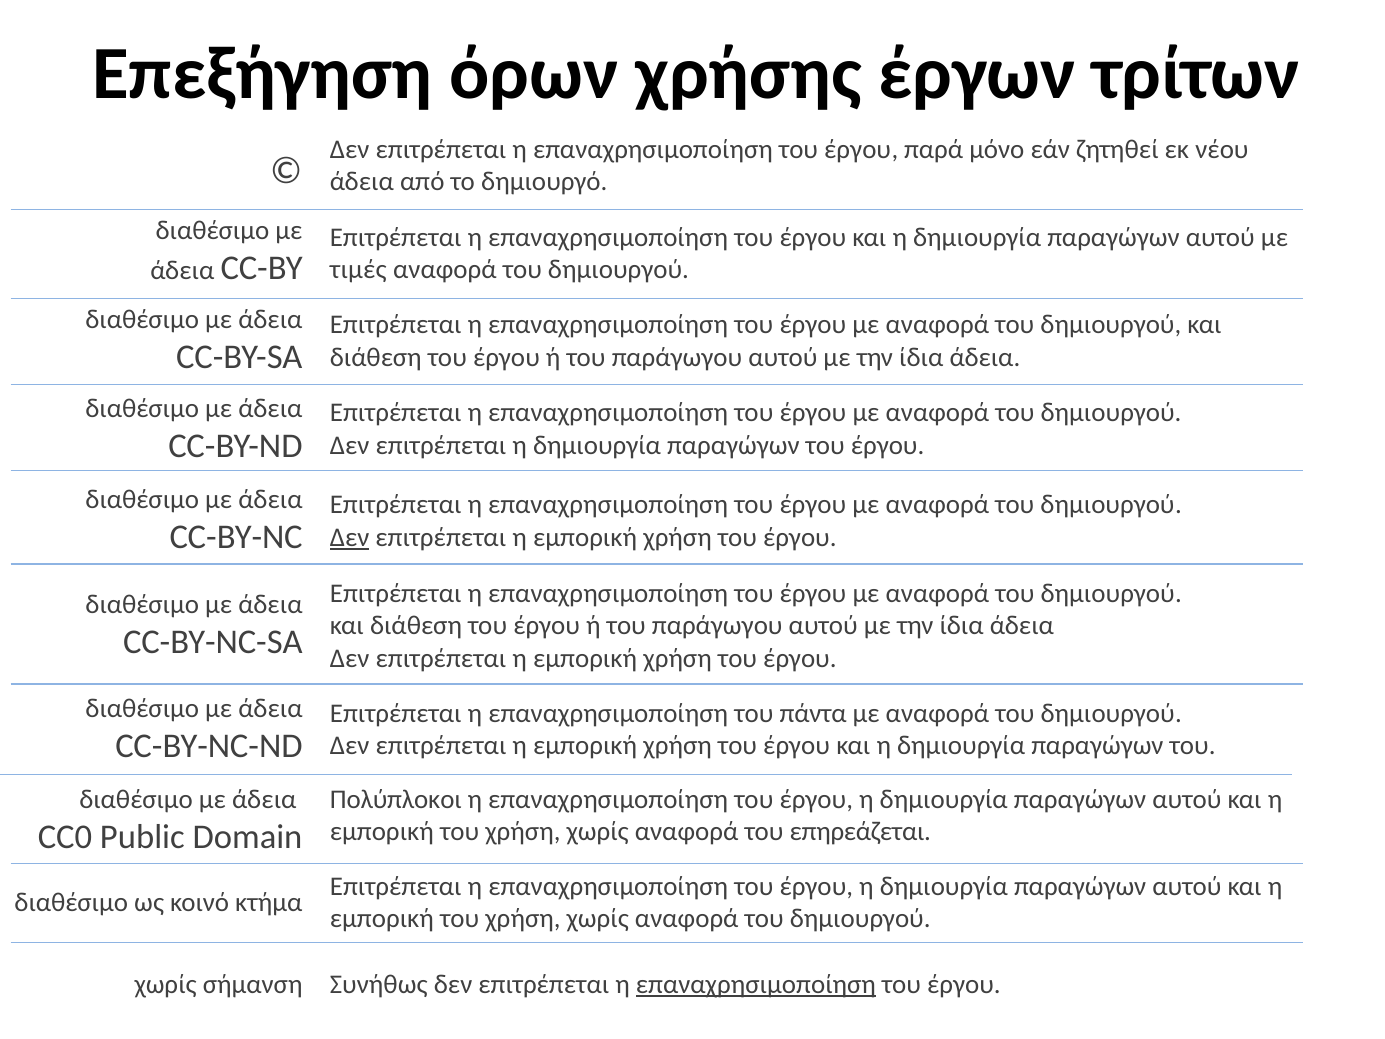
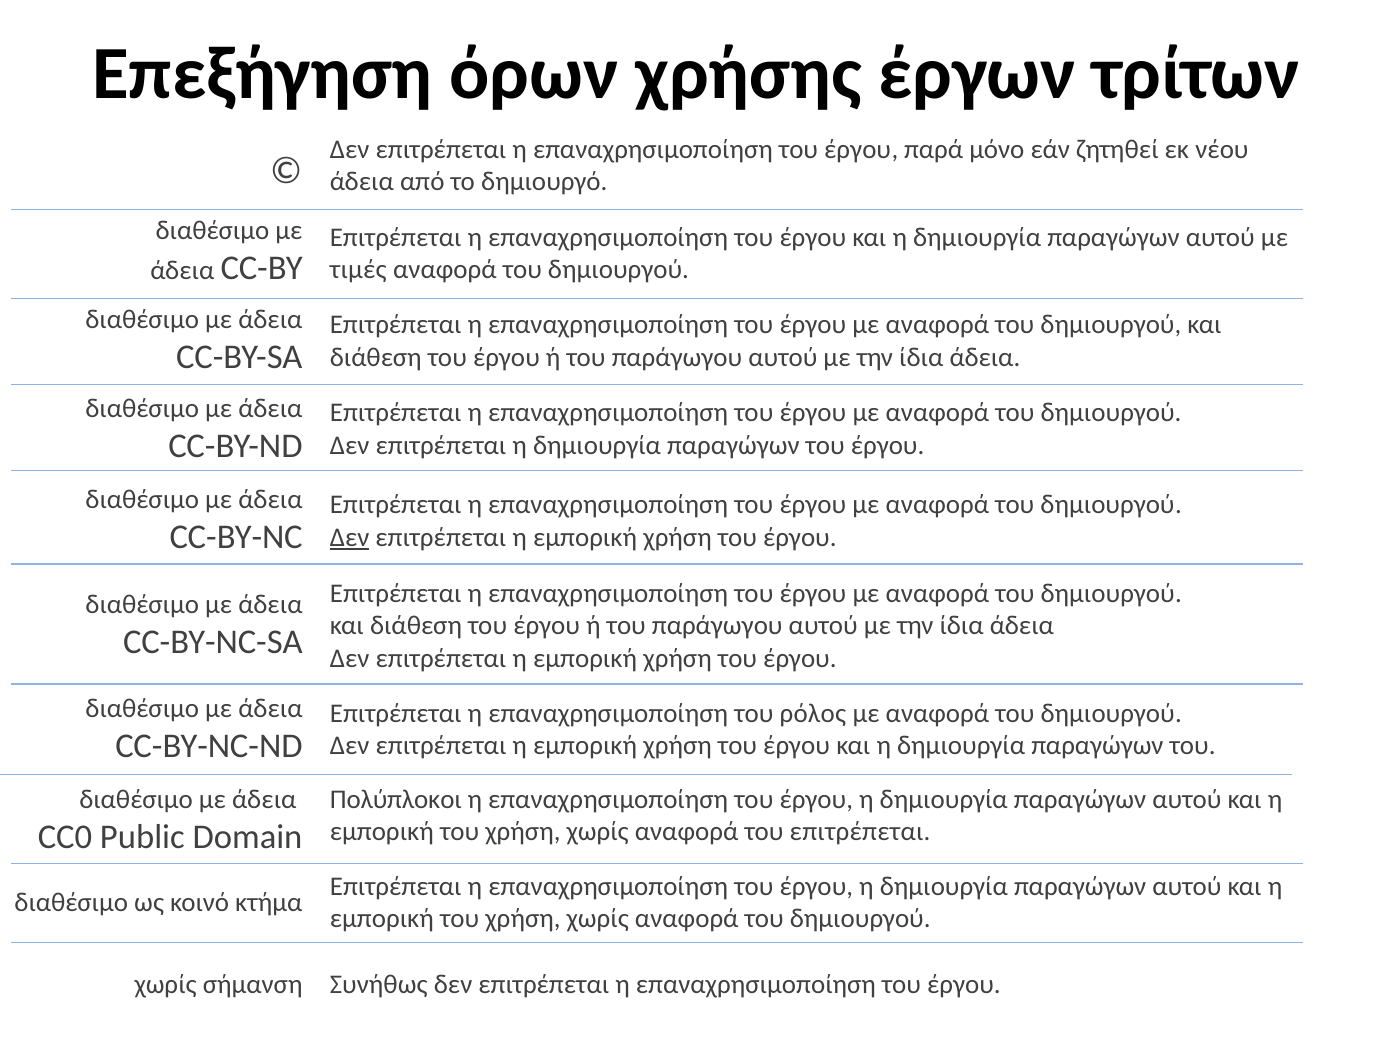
πάντα: πάντα -> ρόλος (813, 713)
του επηρεάζεται: επηρεάζεται -> επιτρέπεται (860, 831)
επαναχρησιμοποίηση underline: present -> none (756, 984)
